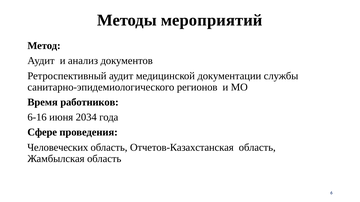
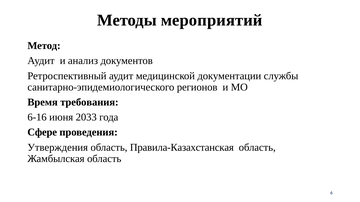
работников: работников -> требования (89, 102)
2034: 2034 -> 2033 (86, 118)
Человеческих: Человеческих -> Утверждения (58, 148)
Отчетов-Казахстанская: Отчетов-Казахстанская -> Правила-Казахстанская (182, 148)
